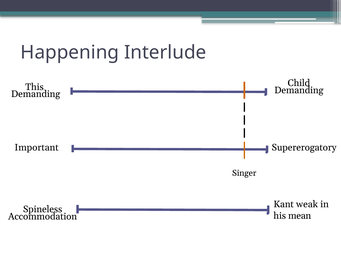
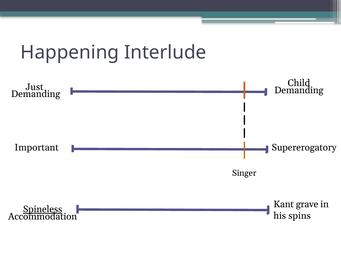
This: This -> Just (34, 87)
weak: weak -> grave (307, 205)
Spineless underline: none -> present (43, 210)
mean: mean -> spins (300, 216)
